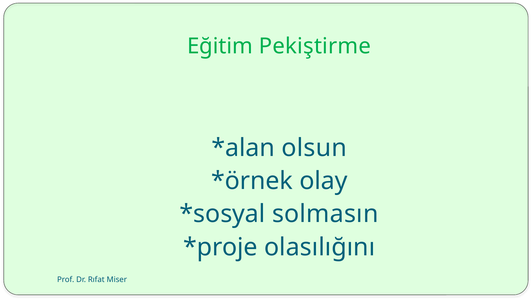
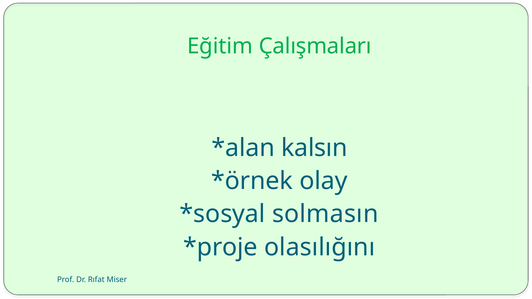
Pekiştirme: Pekiştirme -> Çalışmaları (315, 46)
olsun: olsun -> kalsın (314, 148)
